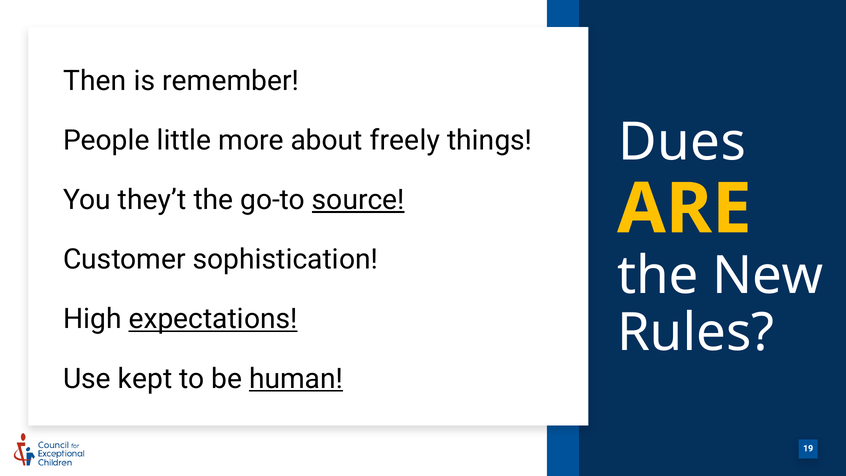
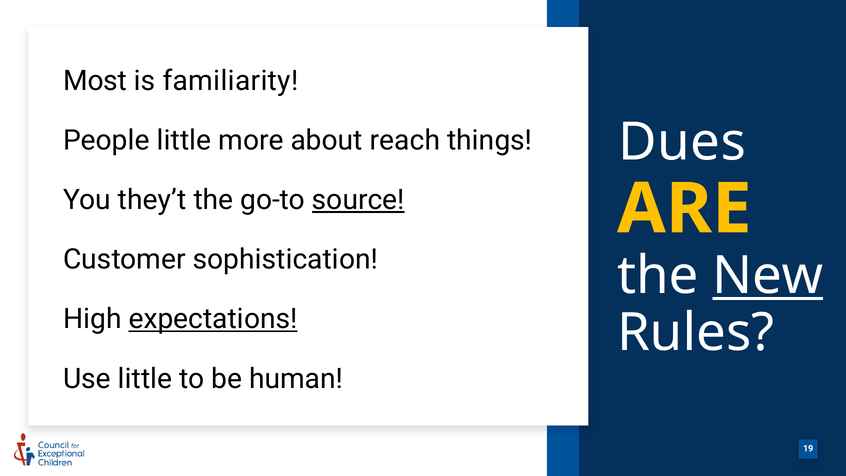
Then: Then -> Most (95, 81)
remember: remember -> familiarity (231, 81)
freely: freely -> reach (405, 140)
New underline: none -> present (768, 276)
Use kept: kept -> little (145, 379)
human underline: present -> none (296, 379)
